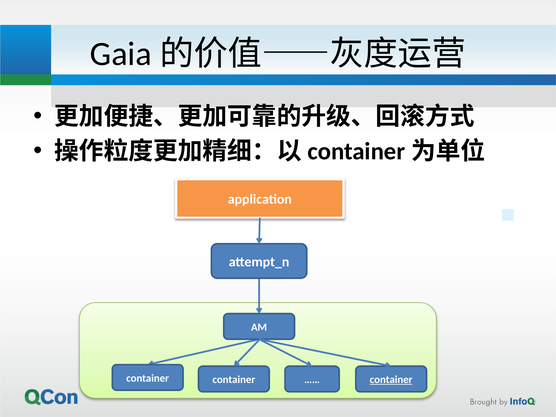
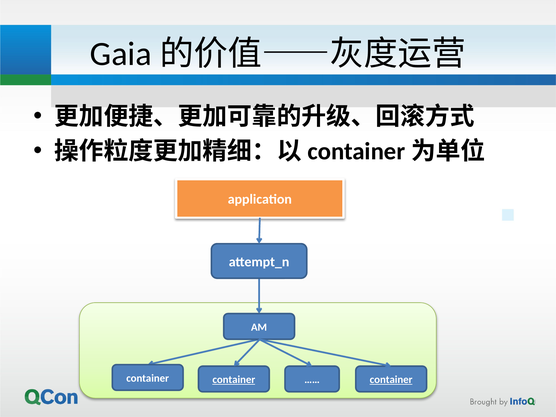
container underline: none -> present (234, 380)
